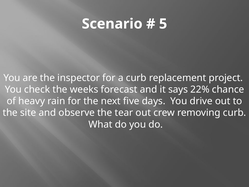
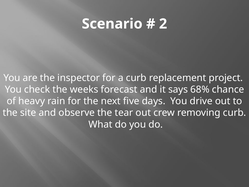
5: 5 -> 2 (163, 24)
22%: 22% -> 68% (200, 89)
